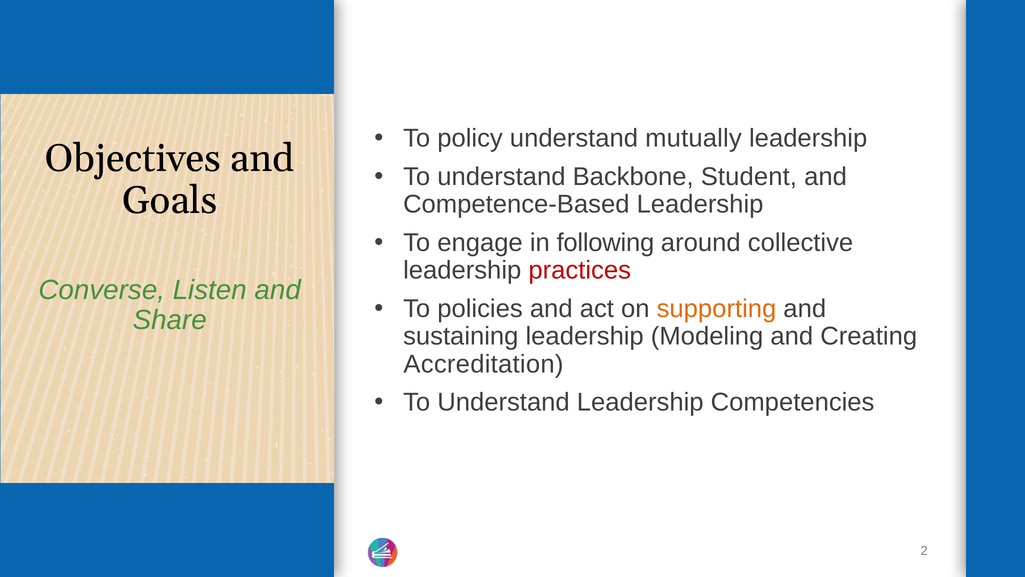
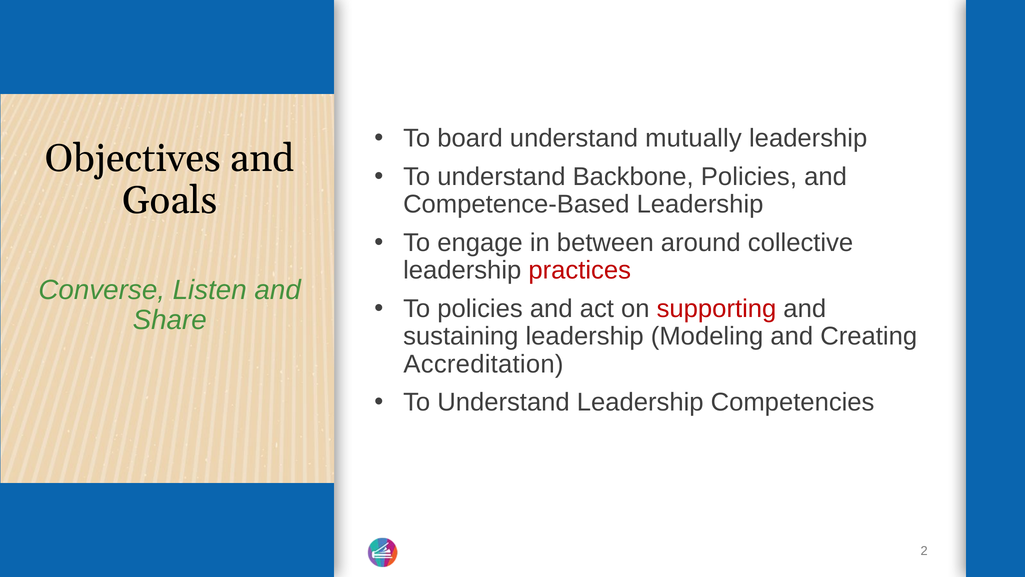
policy: policy -> board (470, 138)
Backbone Student: Student -> Policies (749, 176)
following: following -> between (605, 243)
supporting colour: orange -> red (717, 309)
